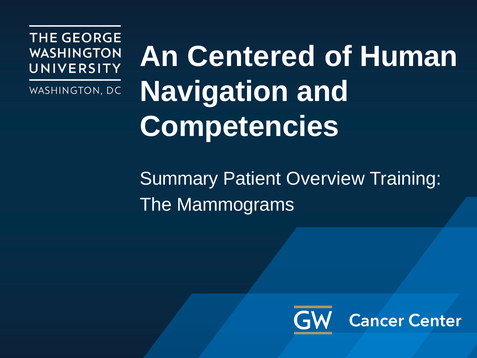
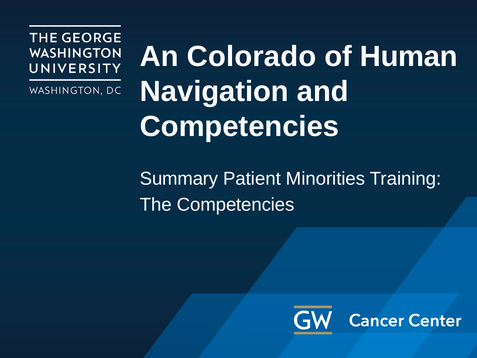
Centered: Centered -> Colorado (251, 56)
Overview: Overview -> Minorities (326, 178)
The Mammograms: Mammograms -> Competencies (236, 204)
